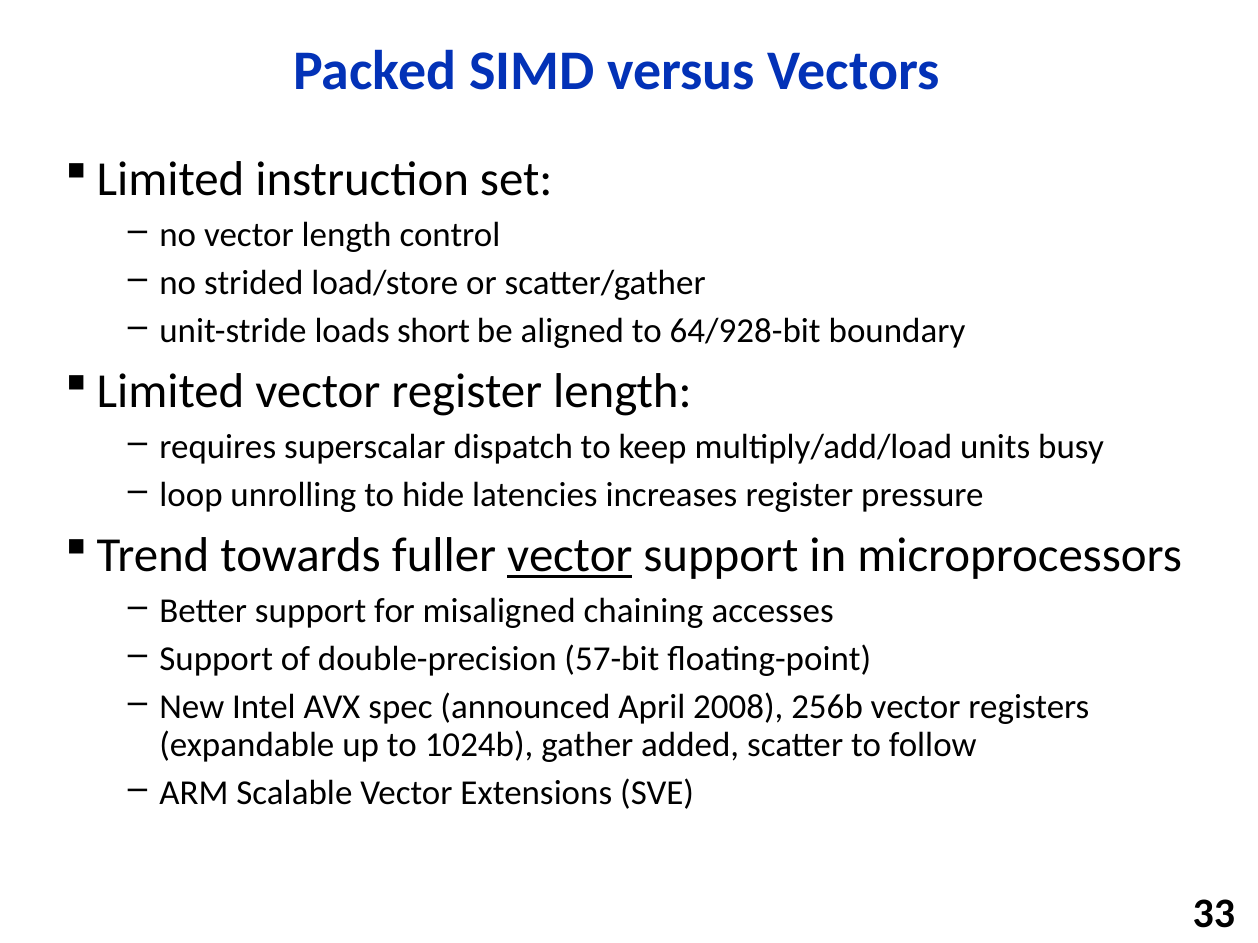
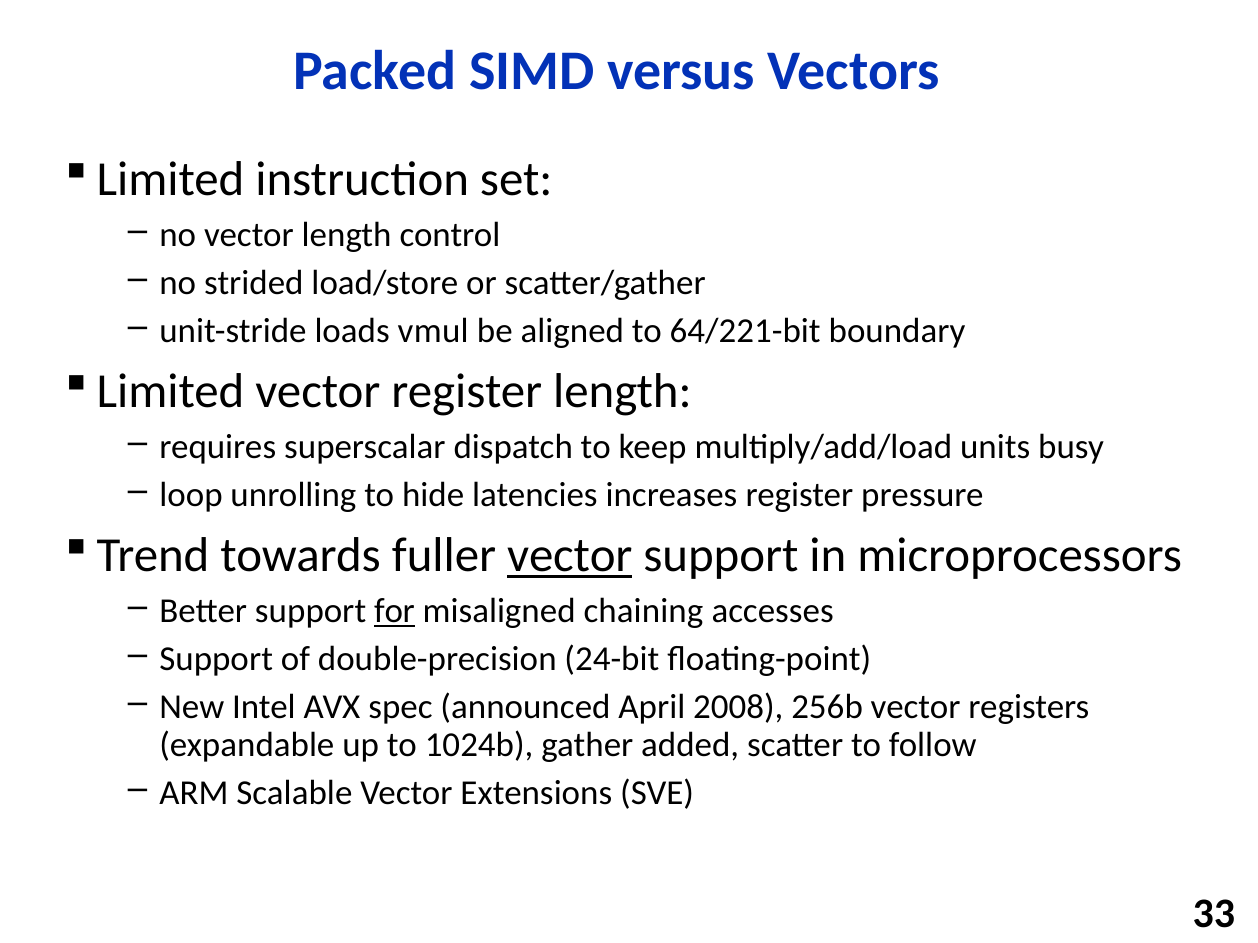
short: short -> vmul (433, 332)
64/928-bit: 64/928-bit -> 64/221-bit (745, 332)
for underline: none -> present (394, 611)
57-bit: 57-bit -> 24-bit (612, 660)
